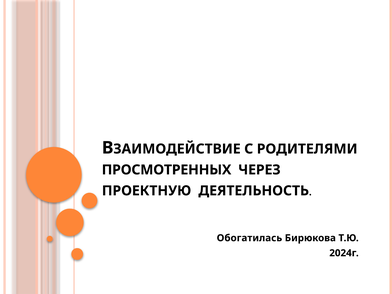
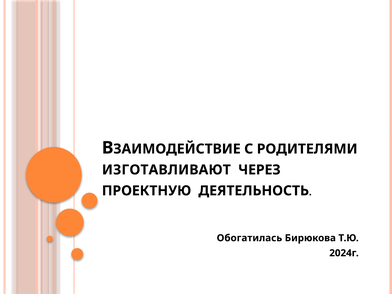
ПРОСМОТРЕННЫХ: ПРОСМОТРЕННЫХ -> ИЗГОТАВЛИВАЮТ (166, 170)
